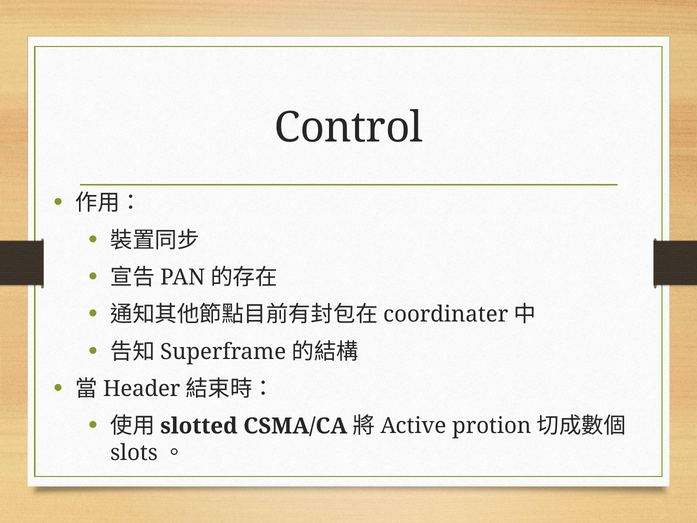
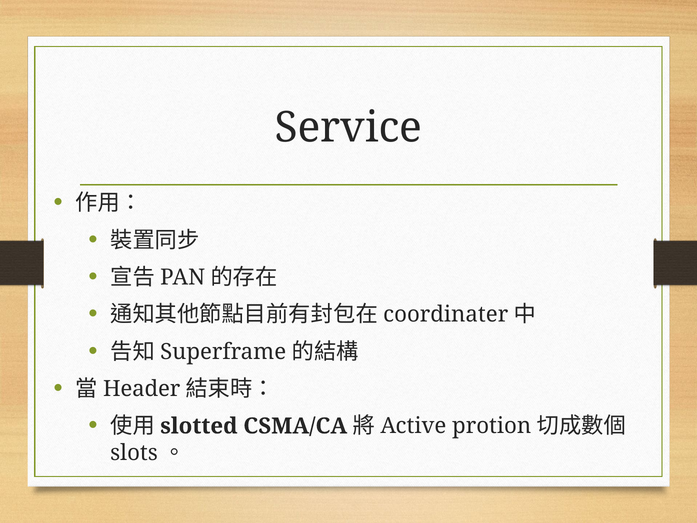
Control: Control -> Service (348, 128)
